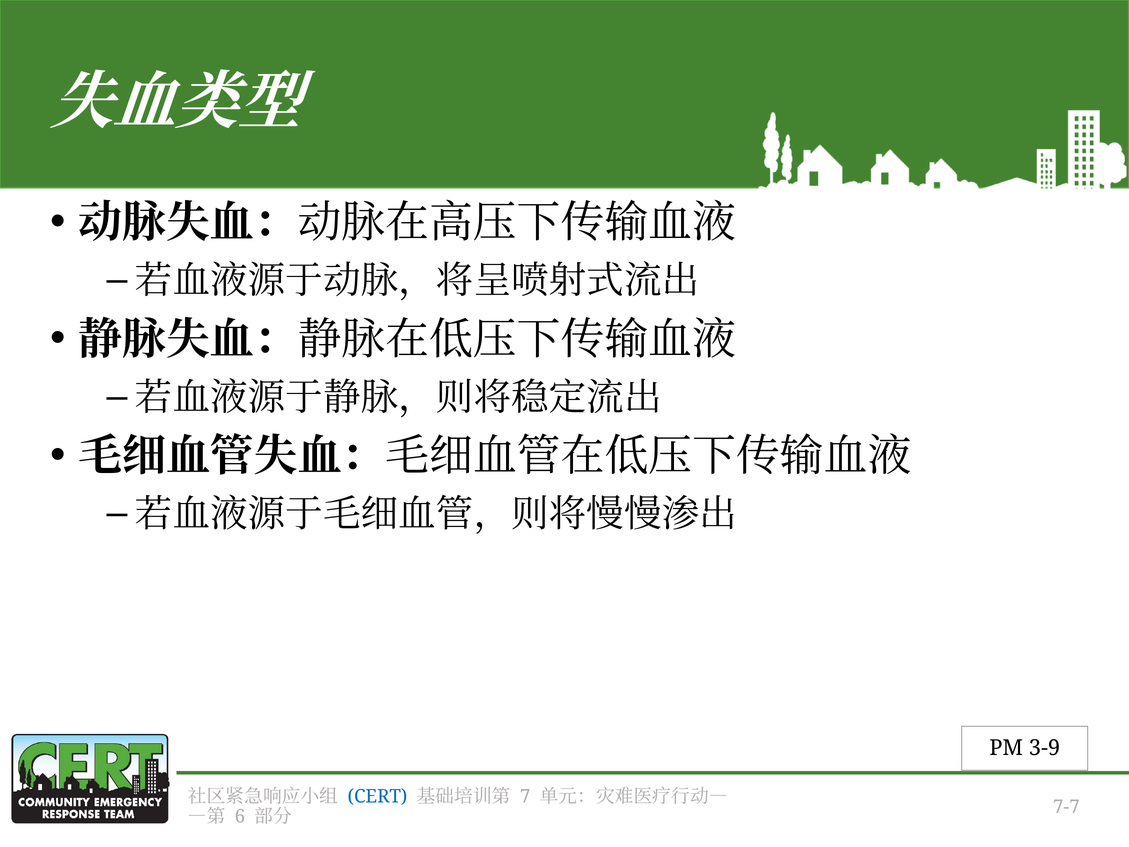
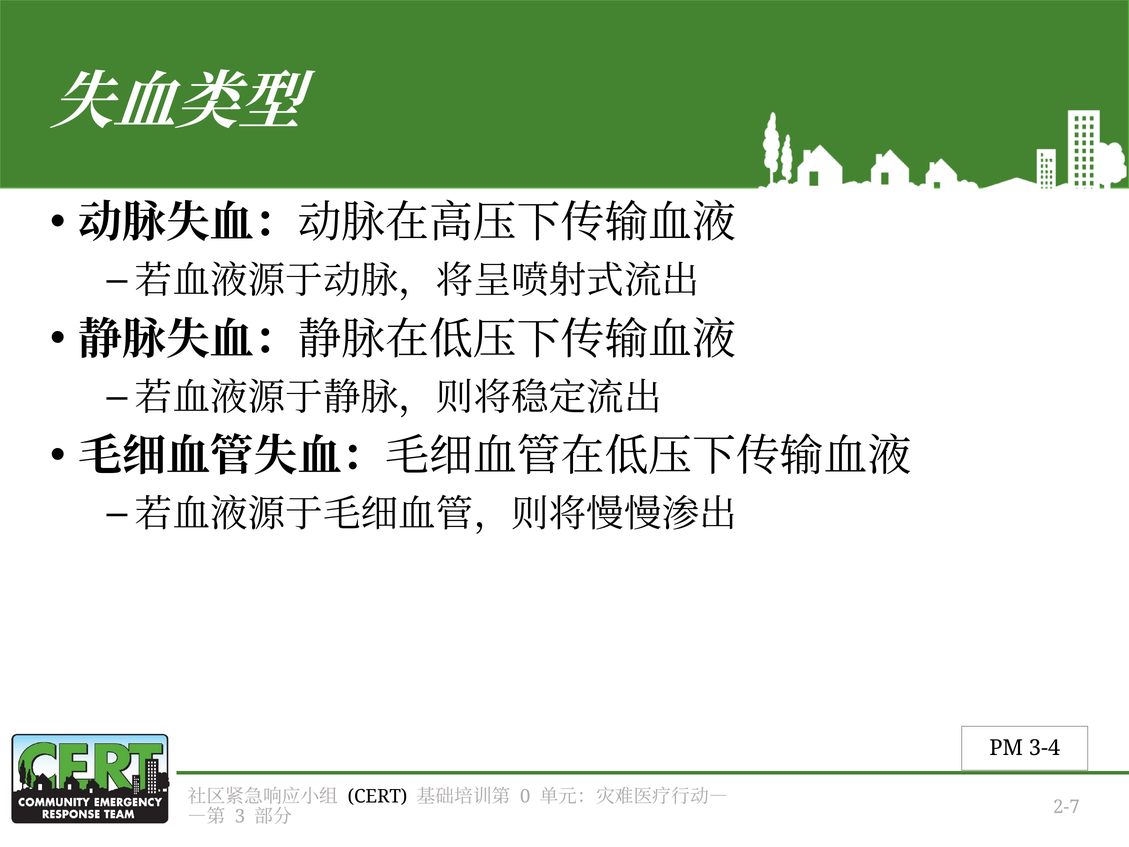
3-9: 3-9 -> 3-4 (1045, 748)
CERT colour: blue -> black (377, 796)
7: 7 -> 0 (525, 796)
6: 6 -> 3 (240, 816)
7-7: 7-7 -> 2-7 (1066, 807)
